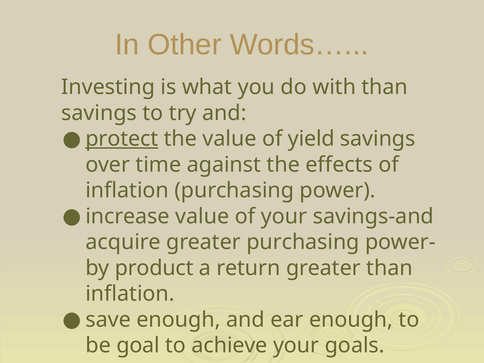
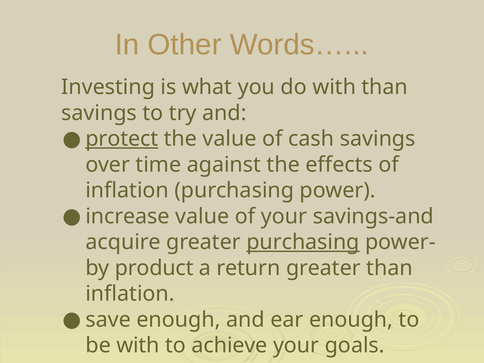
yield: yield -> cash (311, 139)
purchasing underline: none -> present (303, 242)
be goal: goal -> with (138, 345)
